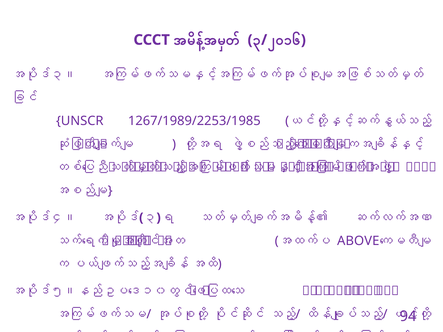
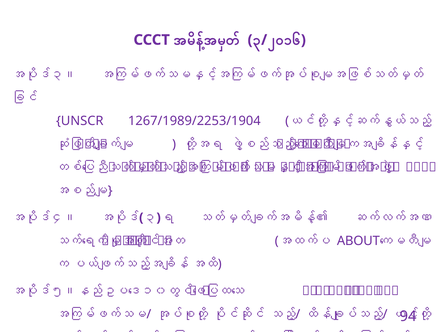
1267/1989/2253/1985: 1267/1989/2253/1985 -> 1267/1989/2253/1904 (194, 121)
ABOVE: ABOVE -> ABOUT (358, 241)
